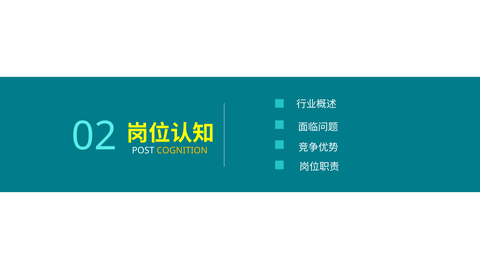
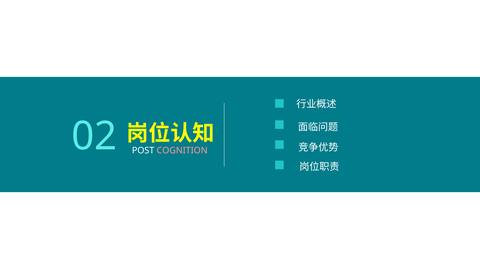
COGNITION colour: yellow -> pink (182, 151)
